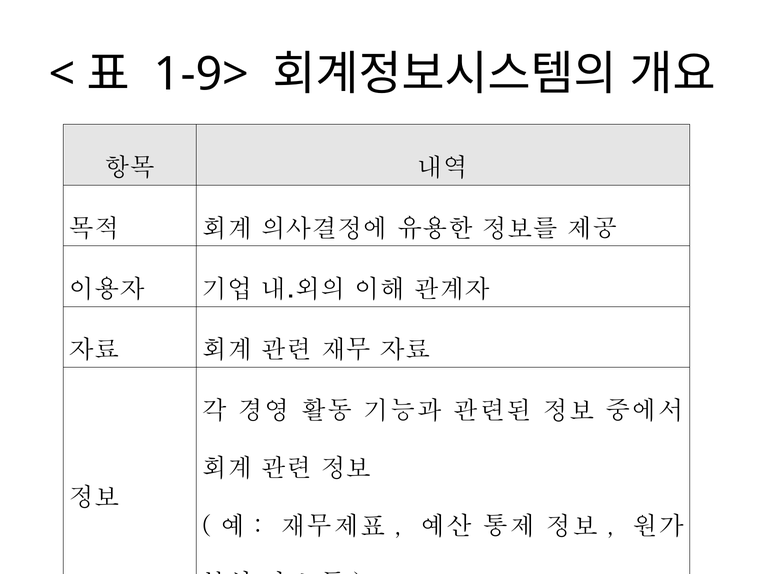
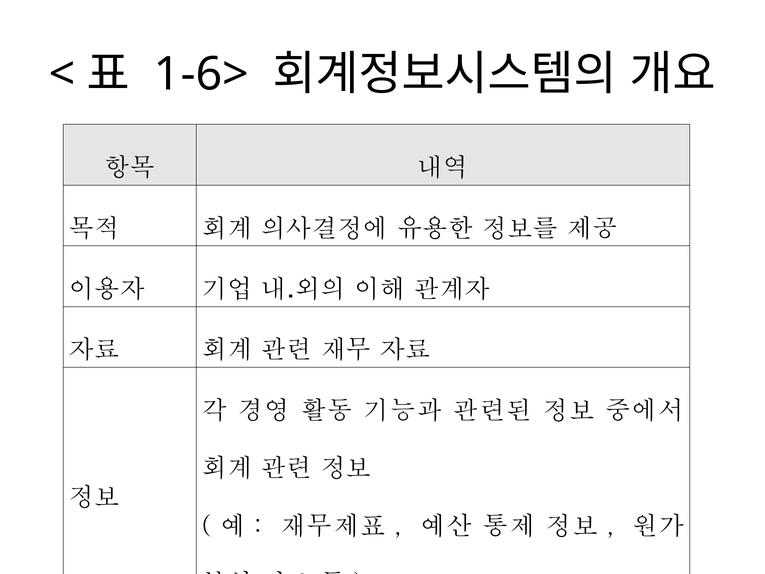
1-9>: 1-9> -> 1-6> (202, 74)
